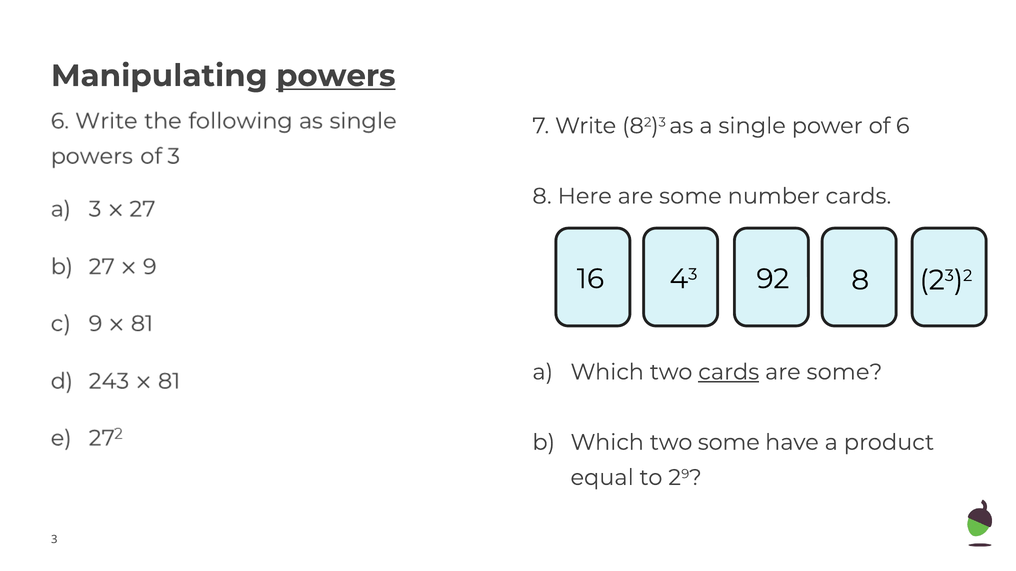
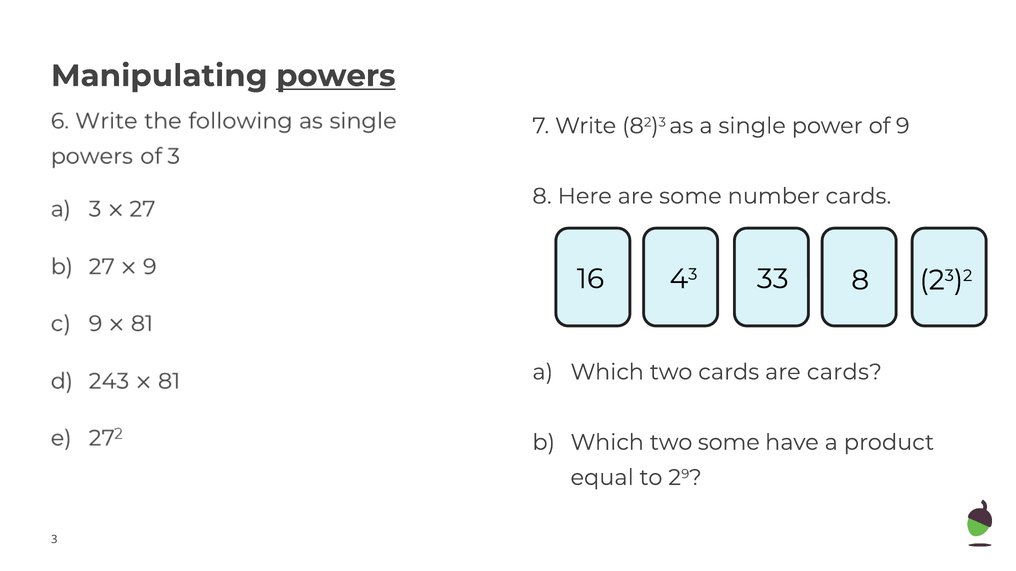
6: 6 -> 9 (903, 126)
92: 92 -> 33 (773, 279)
cards underline: present -> none (729, 372)
some: some -> cards (844, 372)
